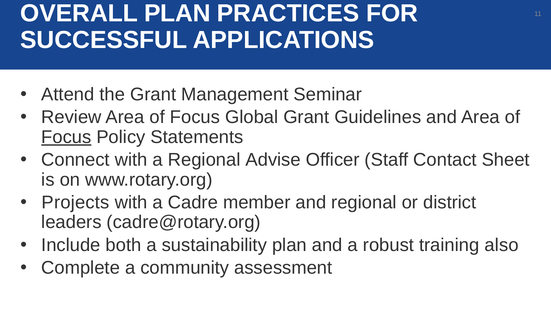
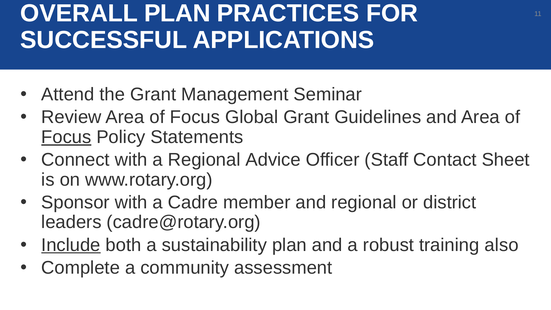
Advise: Advise -> Advice (273, 160)
Projects: Projects -> Sponsor (76, 202)
Include underline: none -> present (71, 245)
